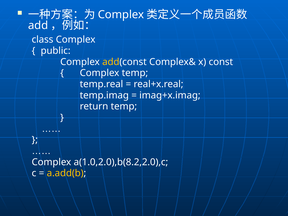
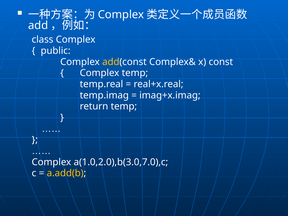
a(1.0,2.0),b(8.2,2.0),c: a(1.0,2.0),b(8.2,2.0),c -> a(1.0,2.0),b(3.0,7.0),c (121, 162)
